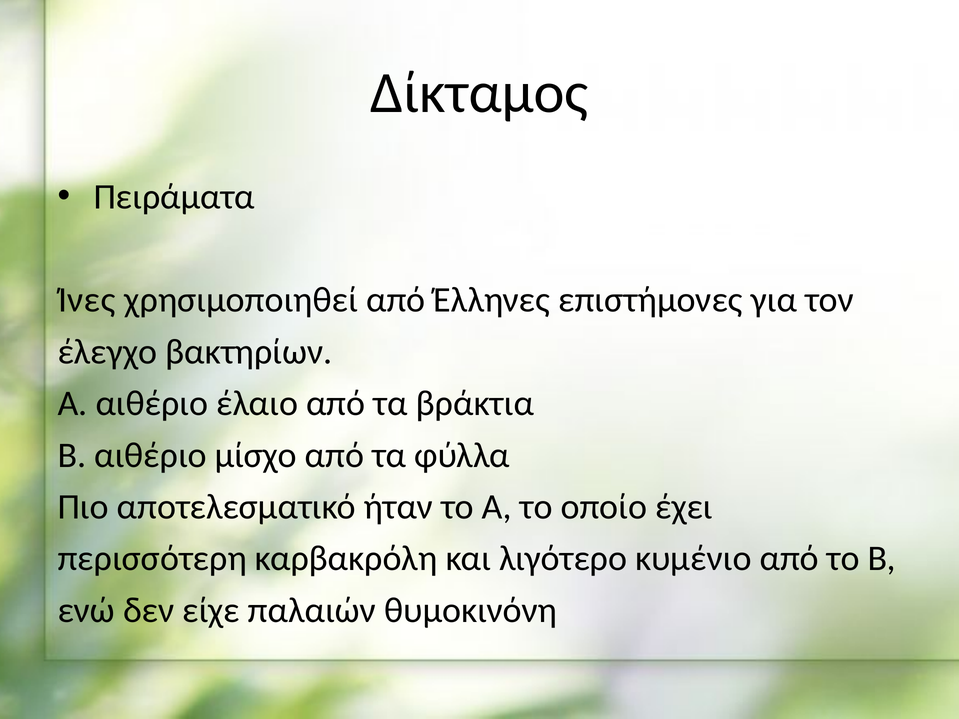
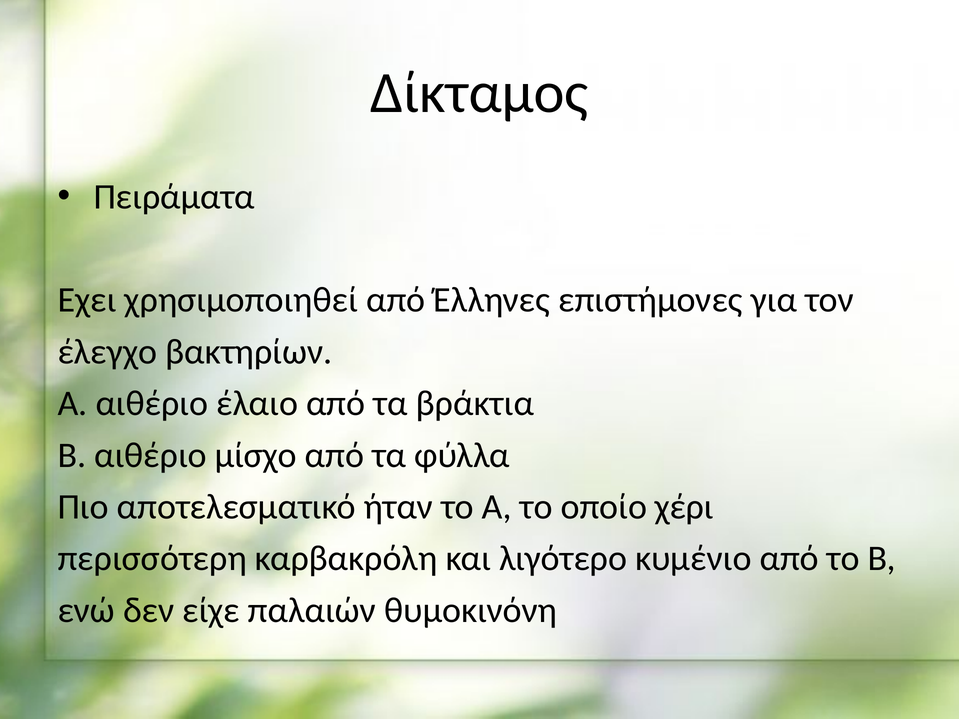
Ίνες: Ίνες -> Εχει (87, 300)
έχει: έχει -> χέρι (684, 507)
